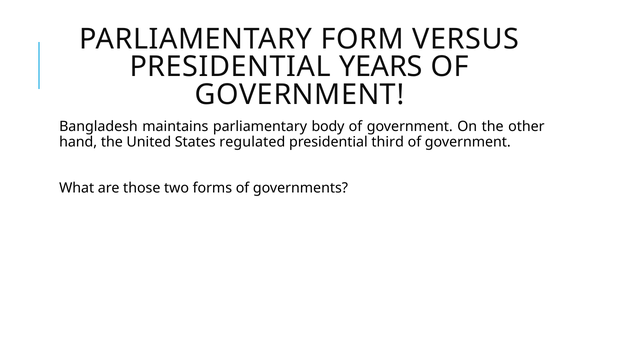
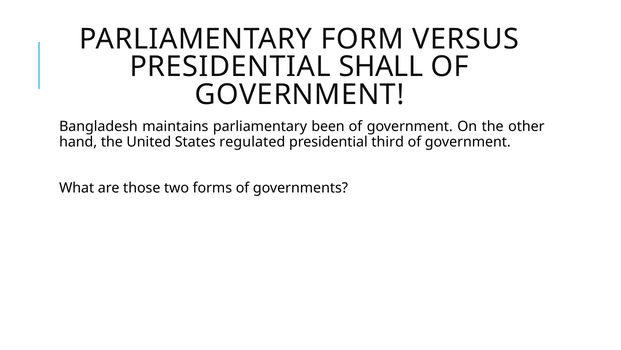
YEARS: YEARS -> SHALL (381, 67)
body: body -> been (328, 126)
